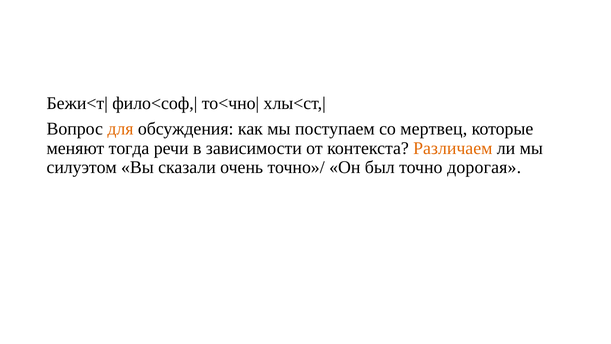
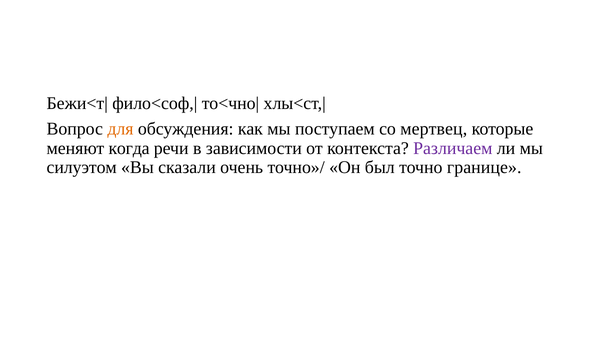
тогда: тогда -> когда (129, 148)
Различаем colour: orange -> purple (453, 148)
дорогая: дорогая -> границе (484, 167)
